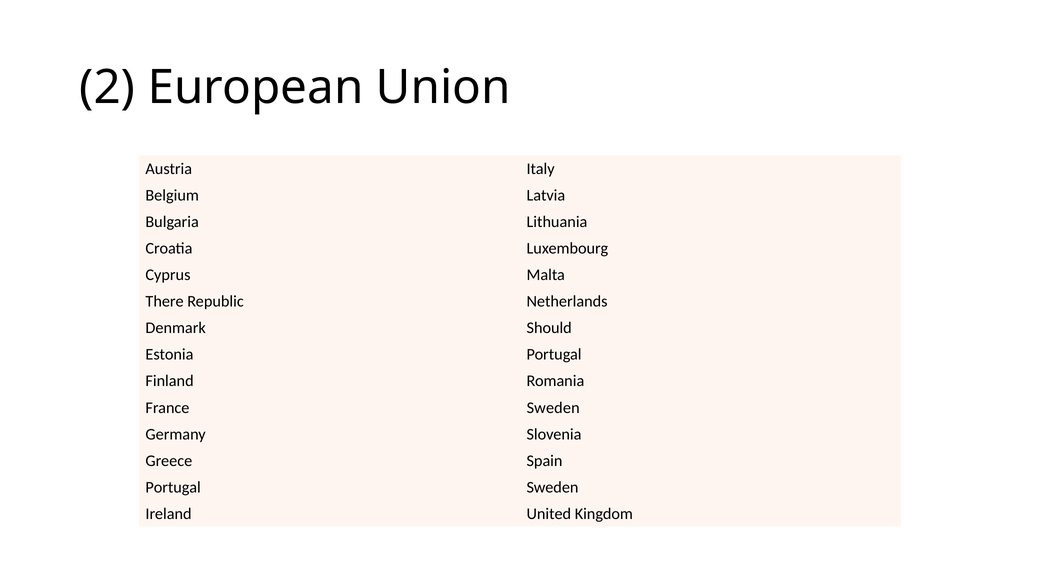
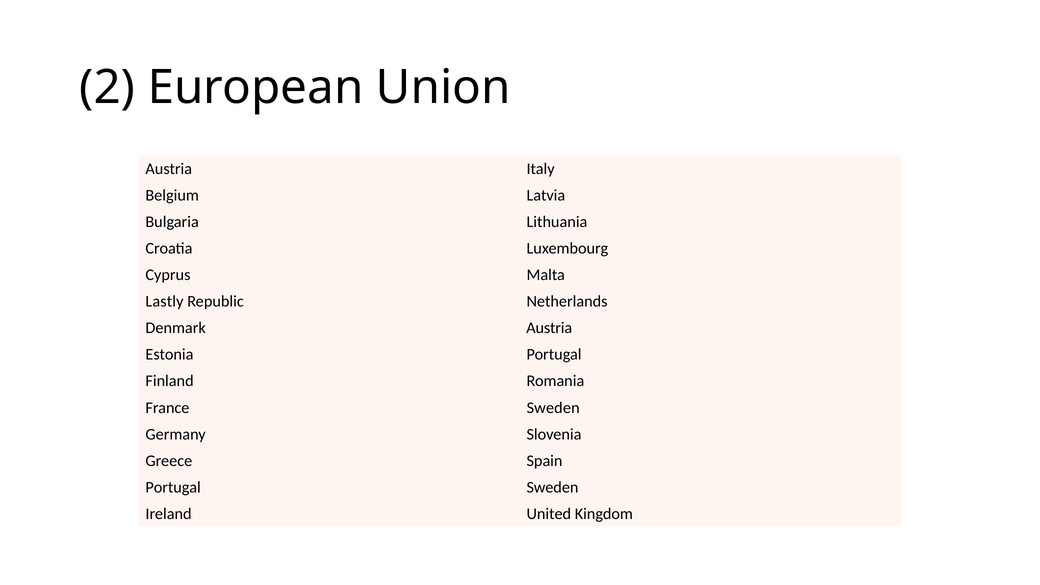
There: There -> Lastly (165, 302)
Denmark Should: Should -> Austria (549, 328)
